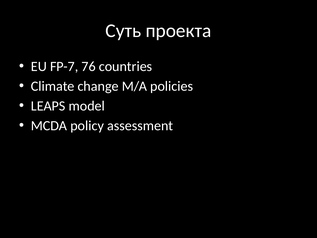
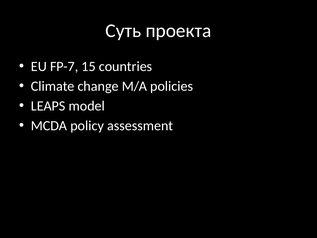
76: 76 -> 15 (89, 67)
